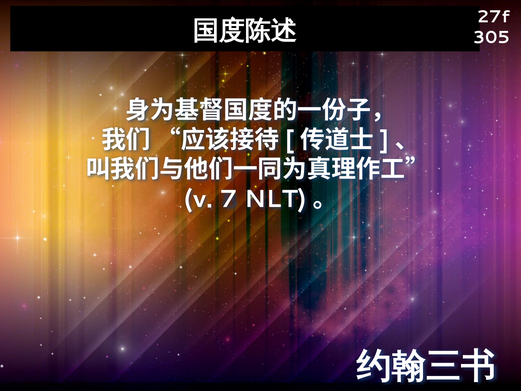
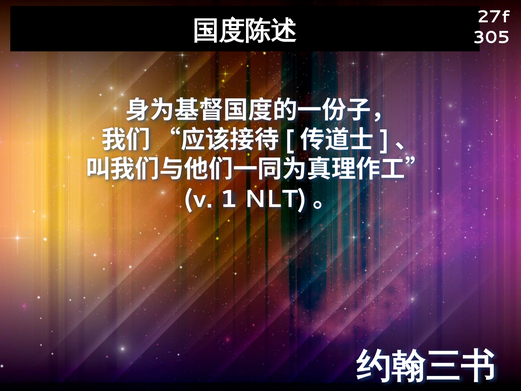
7: 7 -> 1 (229, 199)
